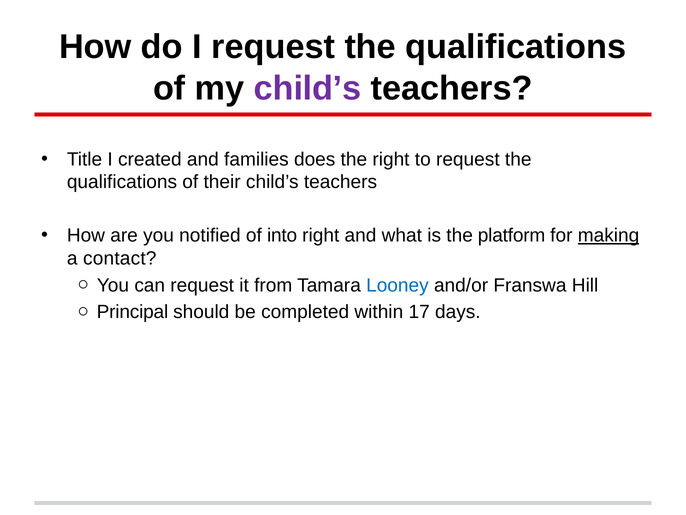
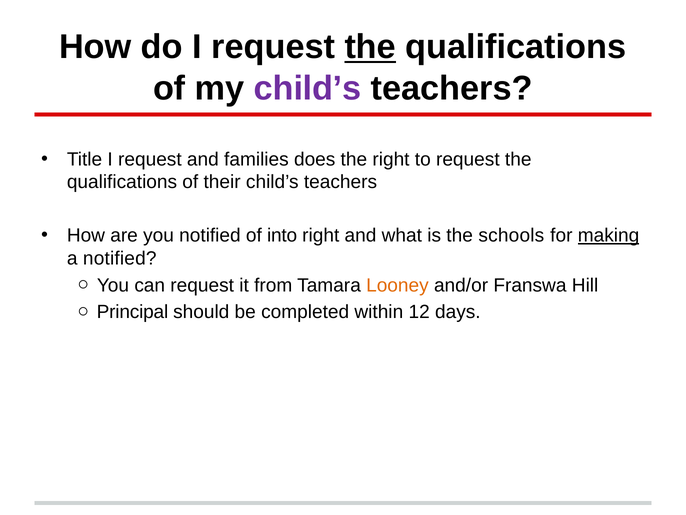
the underline: none -> present (370, 47)
Title I created: created -> request (150, 159)
platform: platform -> schools (511, 235)
a contact: contact -> notified (120, 258)
Looney colour: blue -> orange (397, 285)
17: 17 -> 12 (419, 312)
